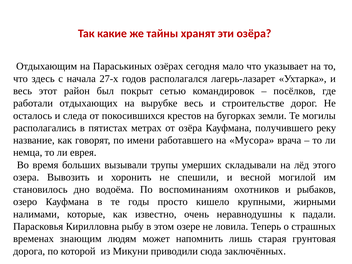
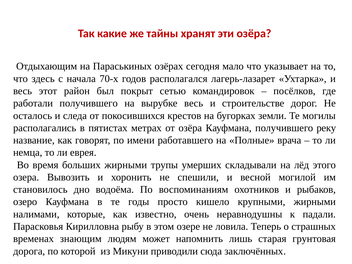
27-х: 27-х -> 70-х (109, 79)
работали отдыхающих: отдыхающих -> получившего (89, 103)
Мусора: Мусора -> Полные (252, 140)
больших вызывали: вызывали -> жирными (126, 165)
